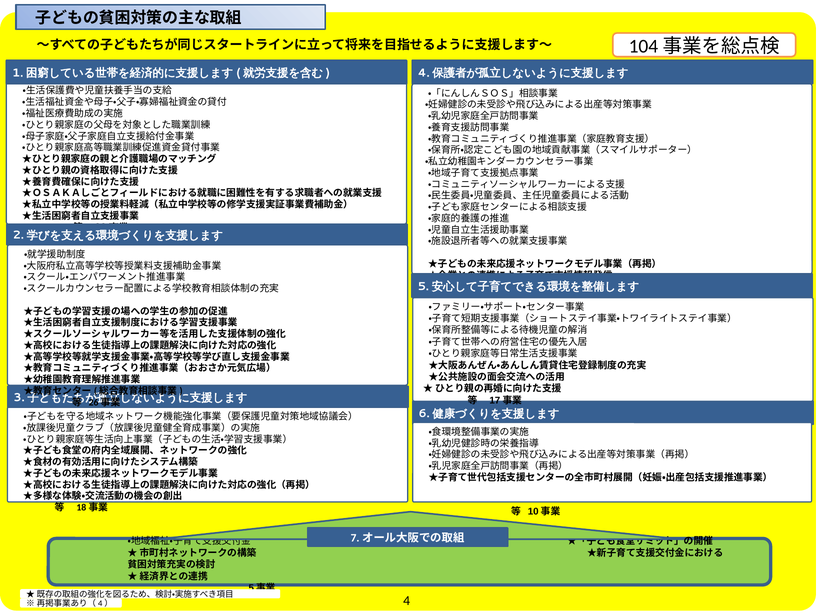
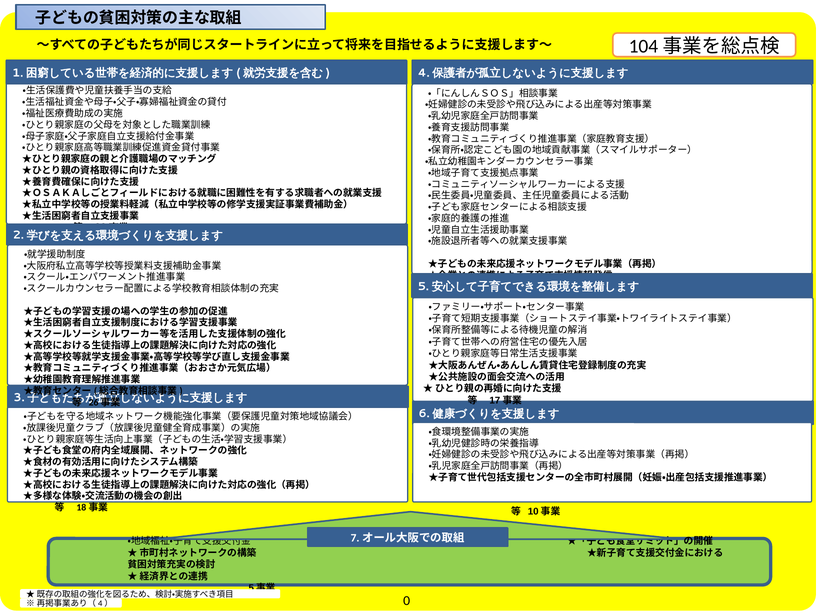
4: 4 -> 0 (407, 600)
